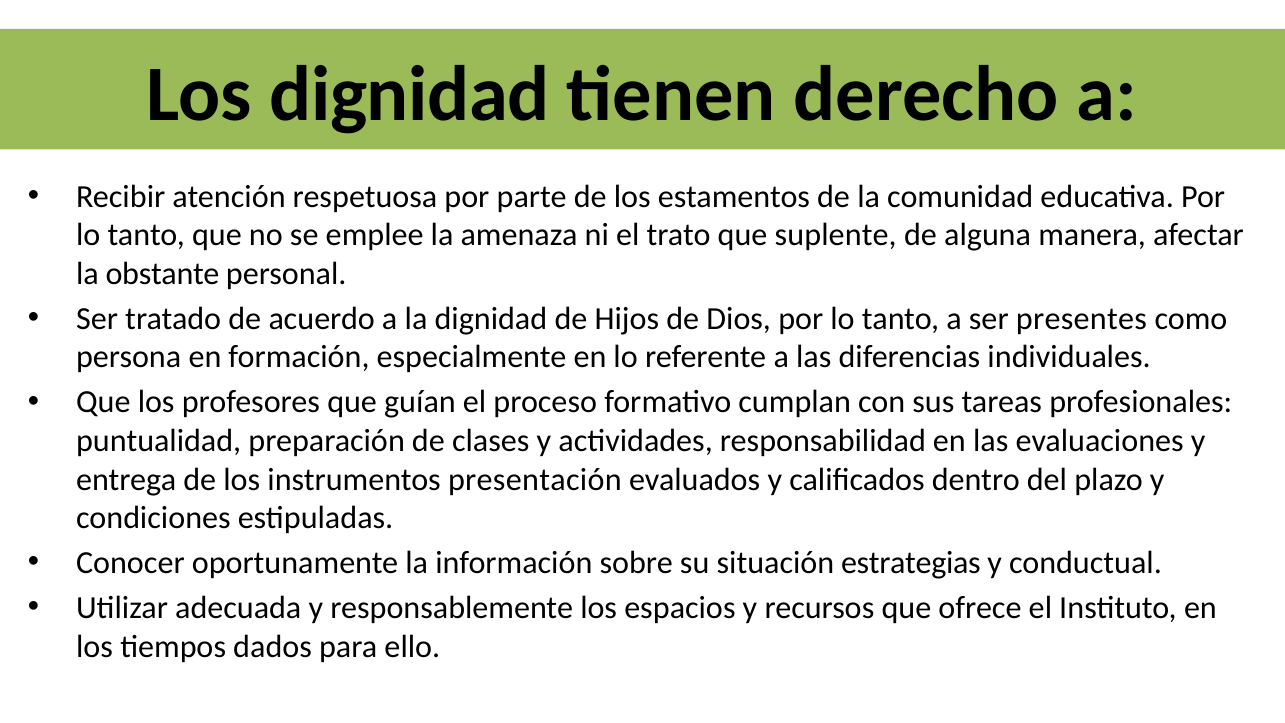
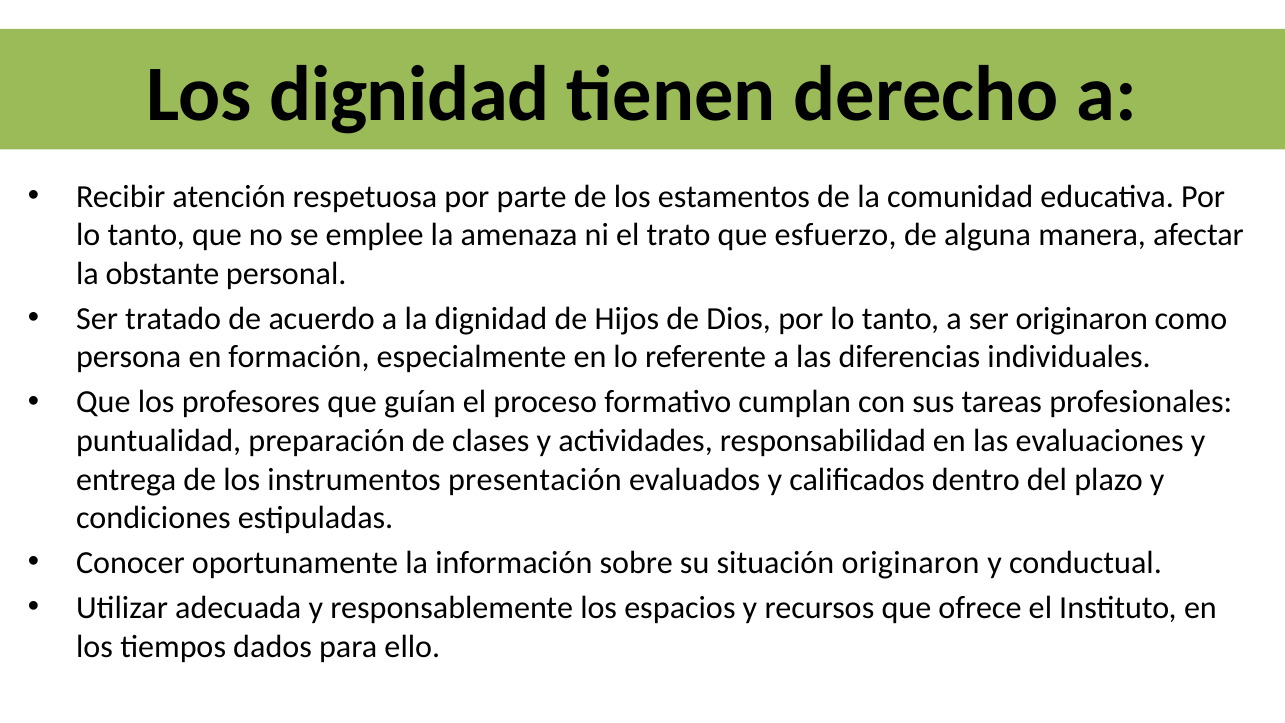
suplente: suplente -> esfuerzo (836, 235)
ser presentes: presentes -> originaron (1082, 319)
situación estrategias: estrategias -> originaron (911, 563)
